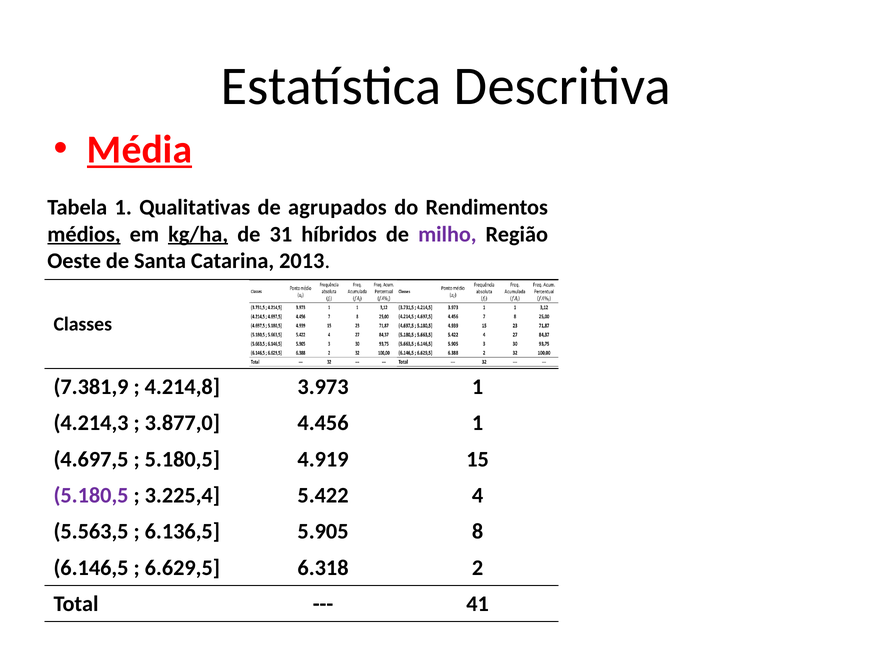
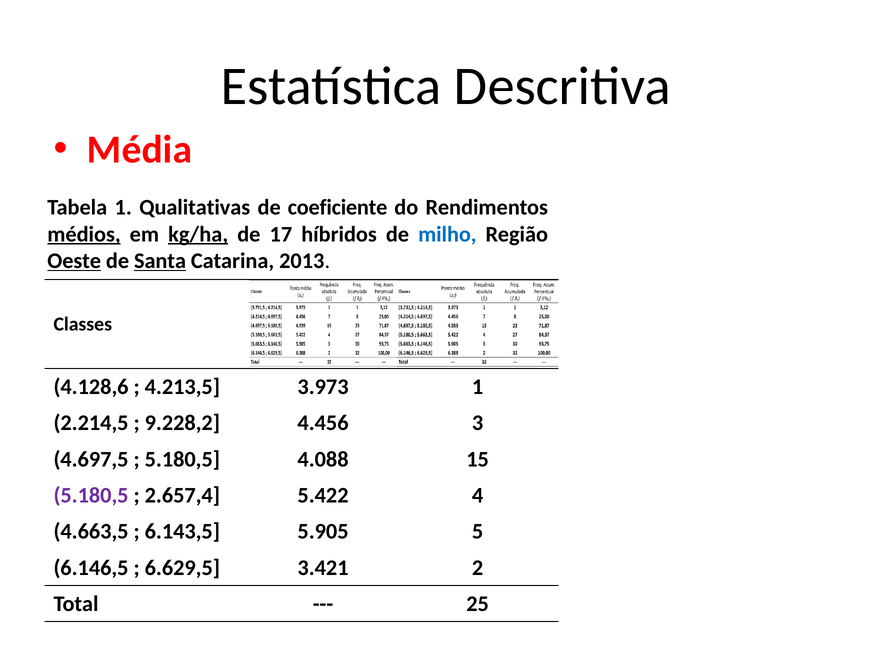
Média underline: present -> none (140, 150)
agrupados: agrupados -> coeficiente (338, 207)
31: 31 -> 17 (281, 234)
milho colour: purple -> blue (447, 234)
Oeste underline: none -> present (74, 261)
Santa underline: none -> present (160, 261)
7.381,9: 7.381,9 -> 4.128,6 (91, 387)
4.214,8: 4.214,8 -> 4.213,5 (182, 387)
4.214,3: 4.214,3 -> 2.214,5 (91, 423)
3.877,0: 3.877,0 -> 9.228,2 (182, 423)
4.456 1: 1 -> 3 (478, 423)
4.919: 4.919 -> 4.088 (323, 459)
3.225,4: 3.225,4 -> 2.657,4 (182, 495)
5.563,5: 5.563,5 -> 4.663,5 (91, 532)
6.136,5: 6.136,5 -> 6.143,5 (182, 532)
8: 8 -> 5 (478, 532)
6.318: 6.318 -> 3.421 (323, 568)
41: 41 -> 25 (478, 604)
